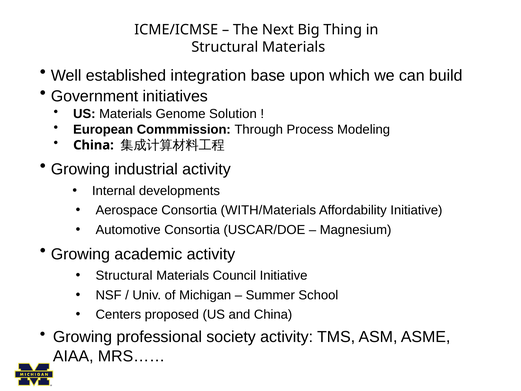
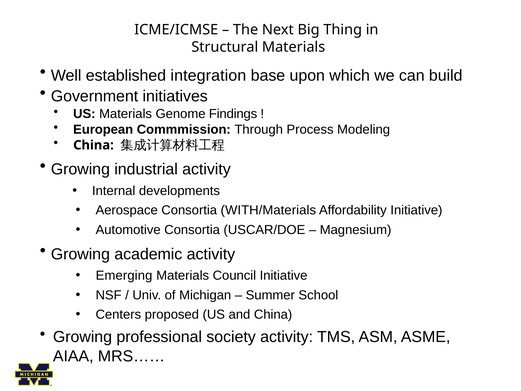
Solution: Solution -> Findings (233, 114)
Structural: Structural -> Emerging (124, 275)
